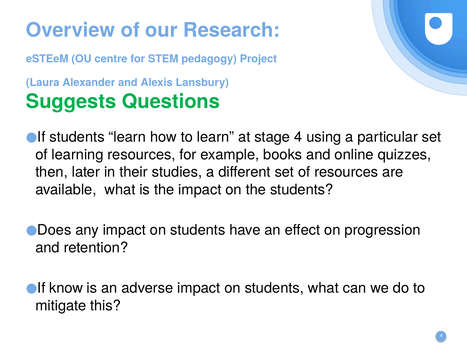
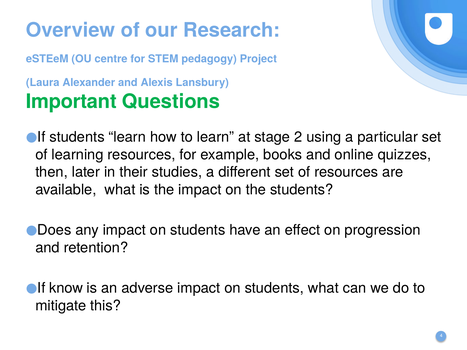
Suggests: Suggests -> Important (71, 102)
stage 4: 4 -> 2 (298, 137)
